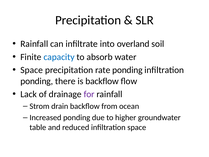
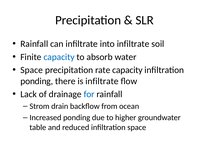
into overland: overland -> infiltrate (133, 44)
rate ponding: ponding -> capacity (127, 70)
is backflow: backflow -> infiltrate (102, 81)
for colour: purple -> blue (89, 94)
